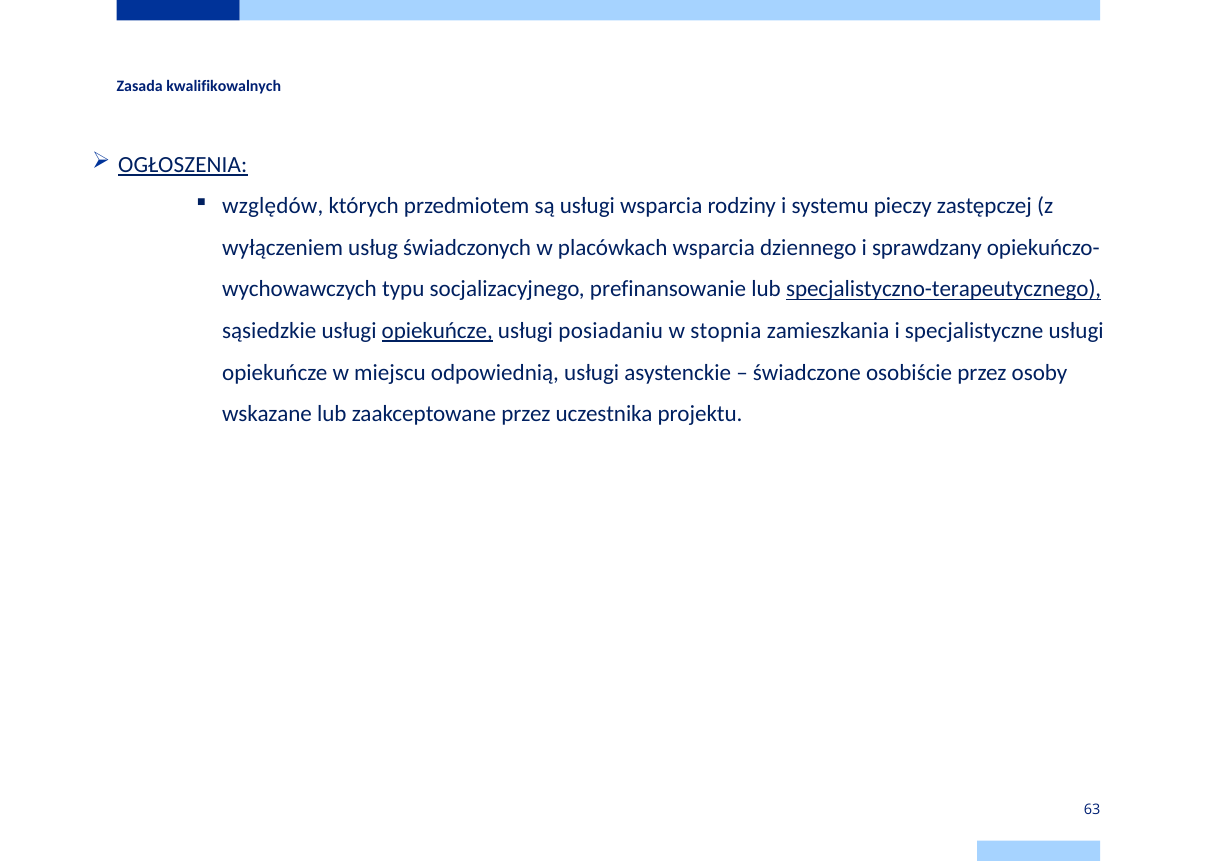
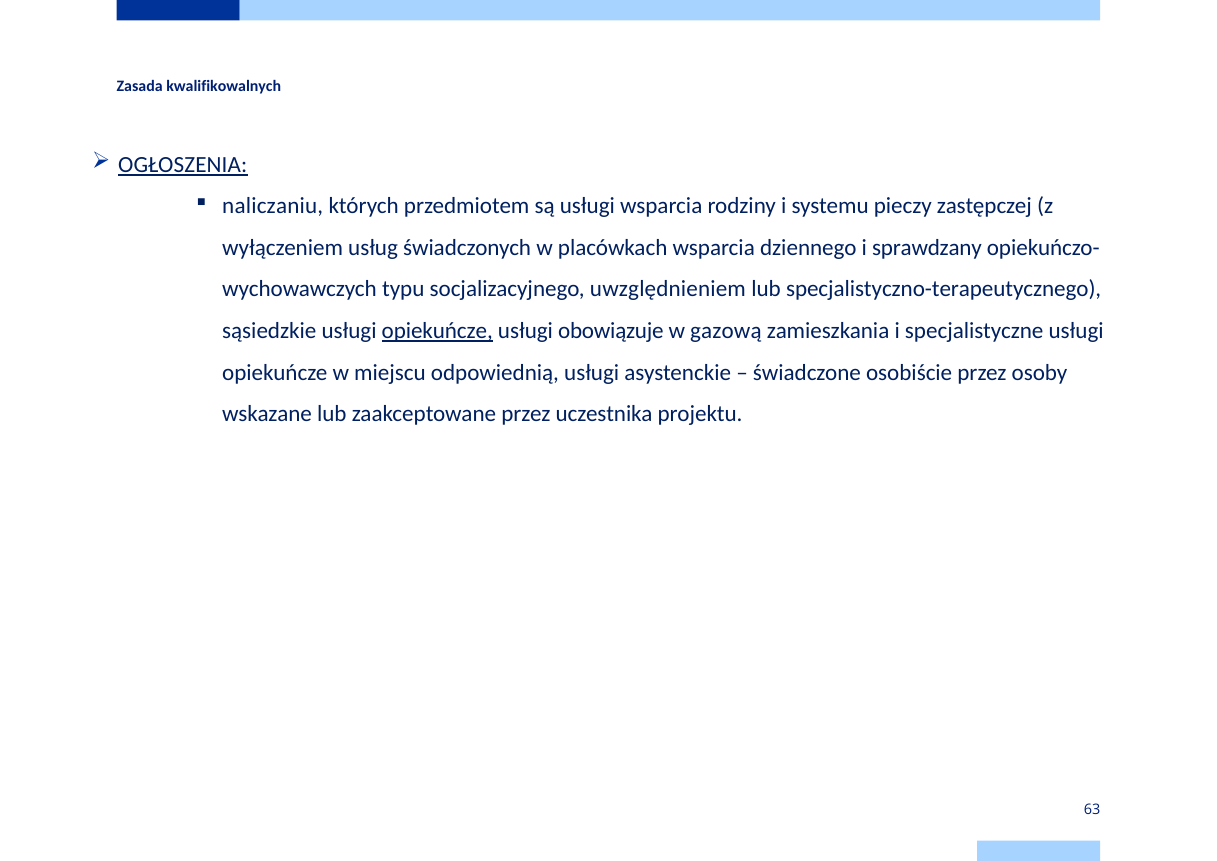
względów: względów -> naliczaniu (273, 206)
prefinansowanie: prefinansowanie -> uwzględnieniem (668, 289)
specjalistyczno-terapeutycznego underline: present -> none (944, 289)
posiadaniu: posiadaniu -> obowiązuje (611, 331)
stopnia: stopnia -> gazową (726, 331)
